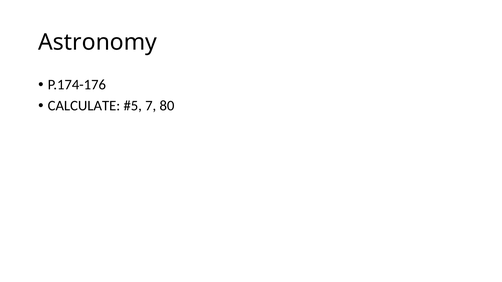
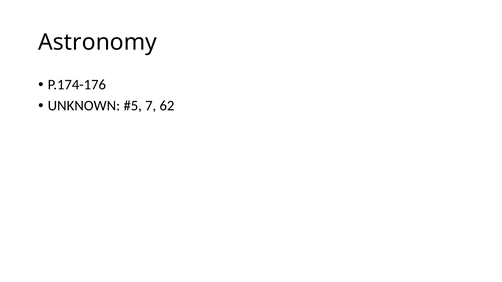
CALCULATE: CALCULATE -> UNKNOWN (84, 106)
80: 80 -> 62 (167, 106)
